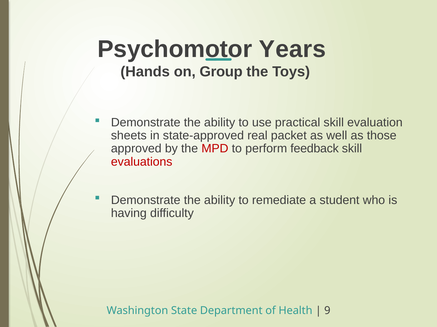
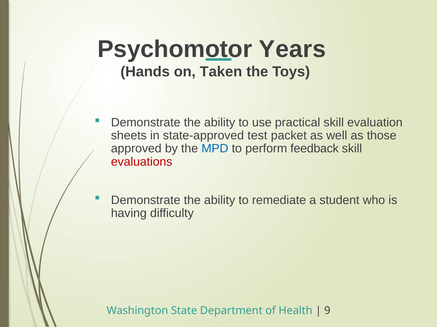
Group: Group -> Taken (221, 72)
real: real -> test (257, 136)
MPD colour: red -> blue (215, 149)
